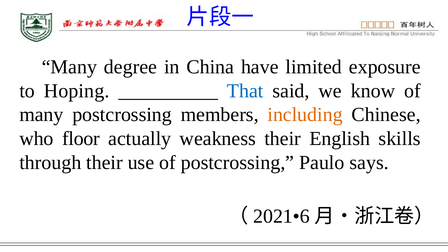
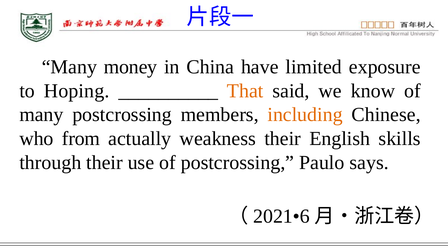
degree: degree -> money (131, 67)
That colour: blue -> orange (245, 91)
floor: floor -> from (81, 139)
